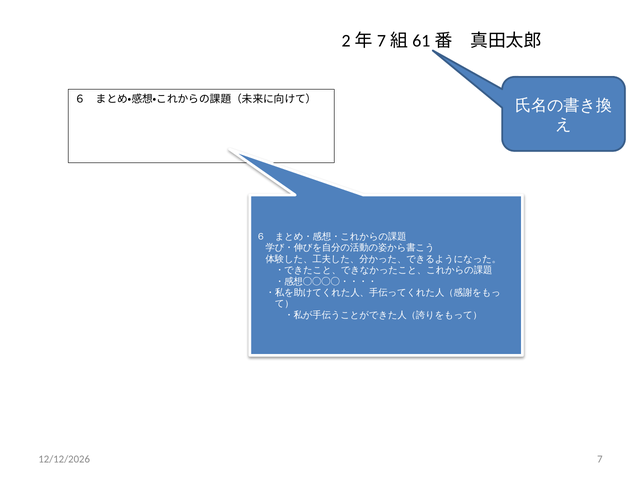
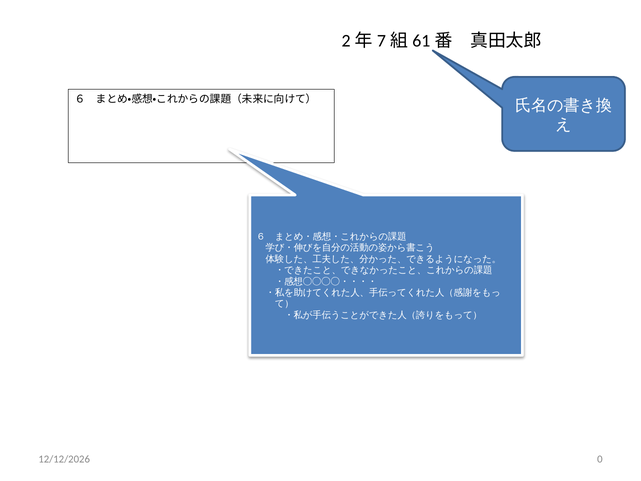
7: 7 -> 0 (600, 459)
